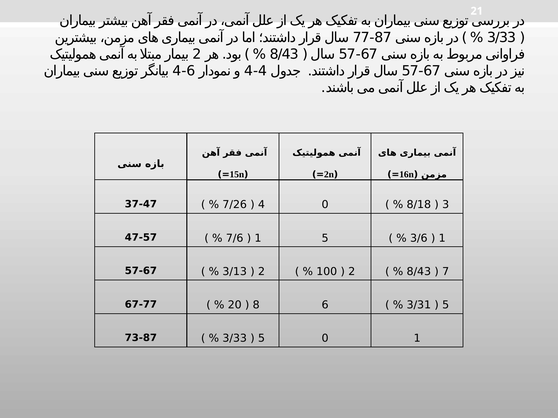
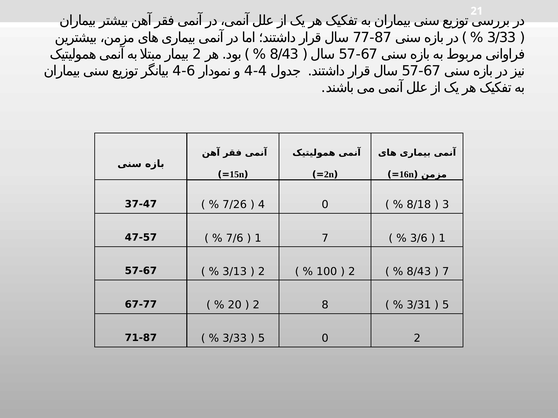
5: 5 -> 7 (325, 238)
67-77 8: 8 -> 2 (256, 305)
6: 6 -> 8 (325, 305)
73-87: 73-87 -> 71-87 (141, 338)
0 1: 1 -> 2 (417, 339)
